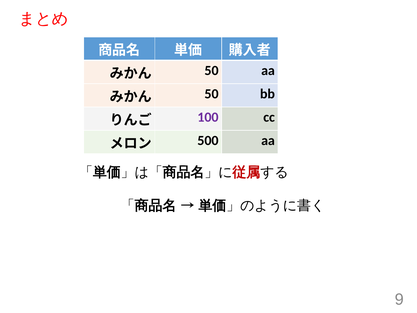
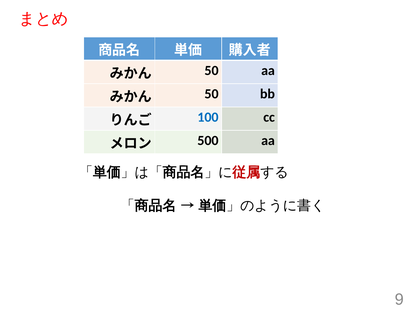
100 colour: purple -> blue (208, 117)
